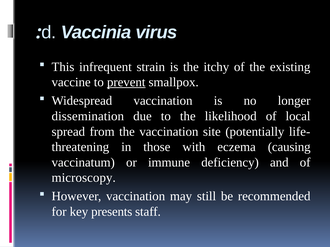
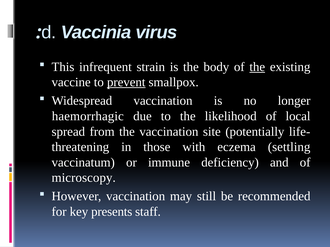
itchy: itchy -> body (216, 67)
the underline: none -> present (257, 67)
dissemination: dissemination -> haemorrhagic (88, 116)
causing: causing -> settling (289, 147)
